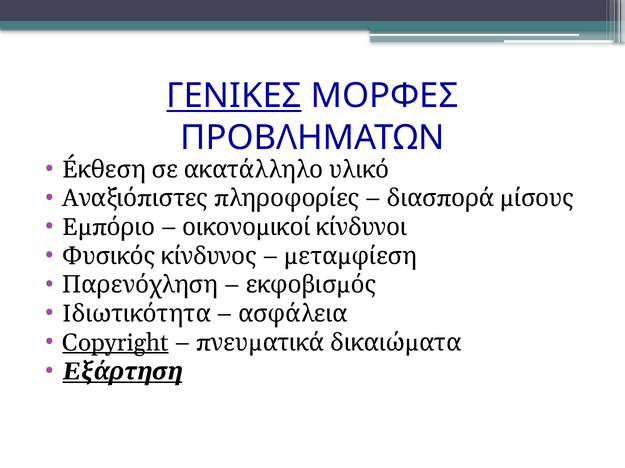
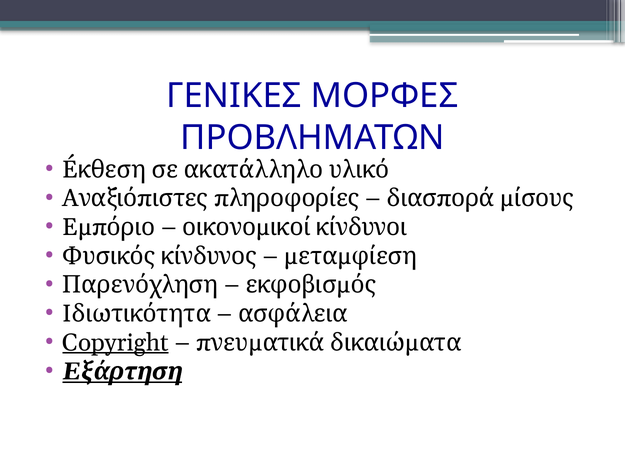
ΓΕΝΙΚΕΣ underline: present -> none (234, 96)
